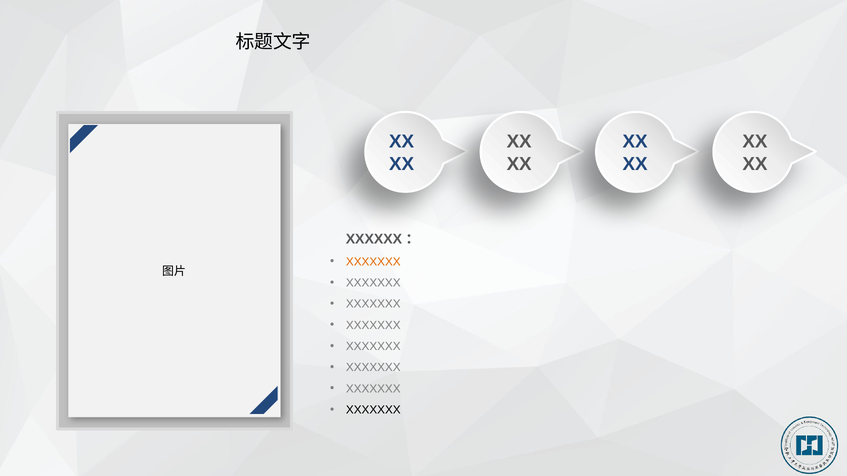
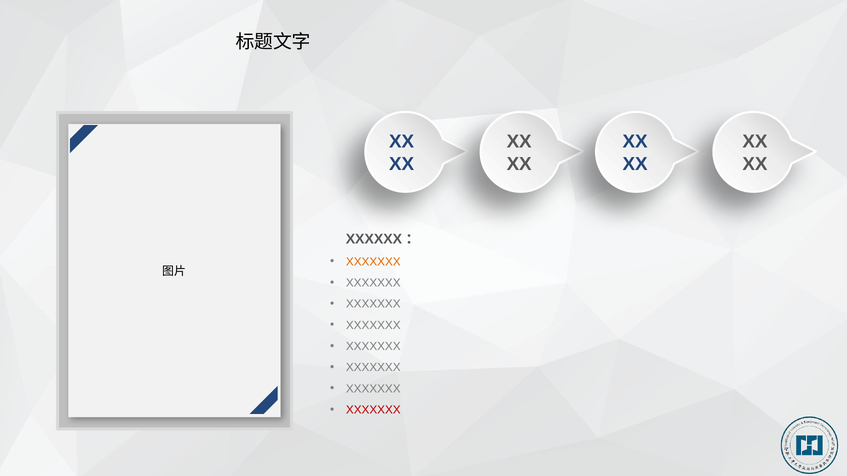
XXXXXXX colour: black -> red (373, 410)
